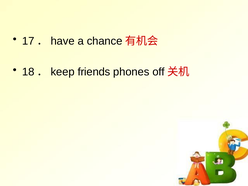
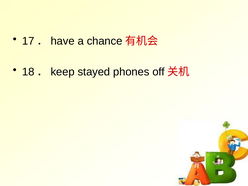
friends: friends -> stayed (94, 72)
